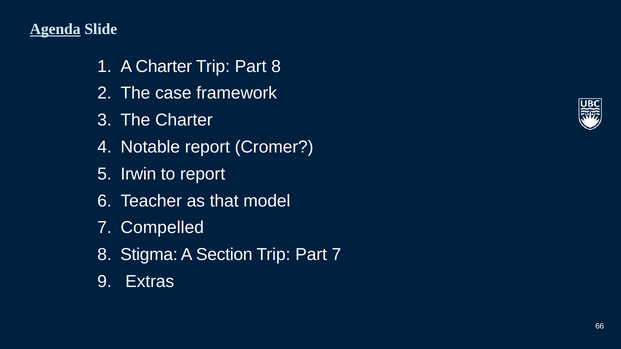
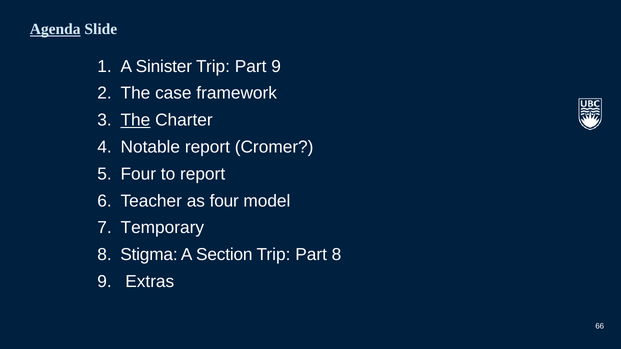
A Charter: Charter -> Sinister (164, 66)
Part 8: 8 -> 9 (276, 66)
The underline: none -> present (135, 120)
Irwin: Irwin -> Four (138, 174)
as that: that -> four (224, 201)
Compelled: Compelled -> Temporary (162, 228)
Part 7: 7 -> 8 (336, 255)
